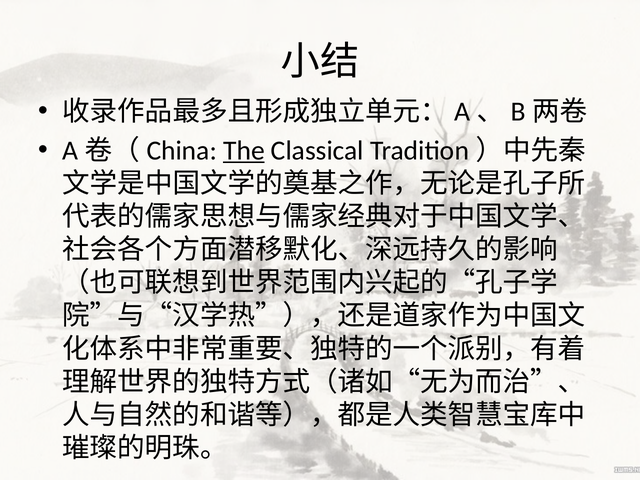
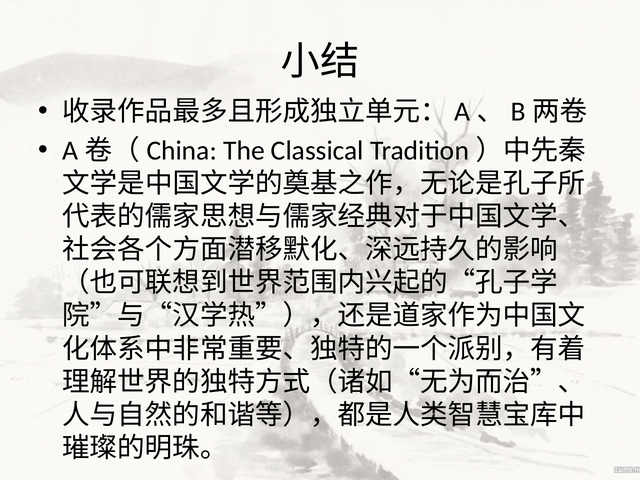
The underline: present -> none (244, 150)
